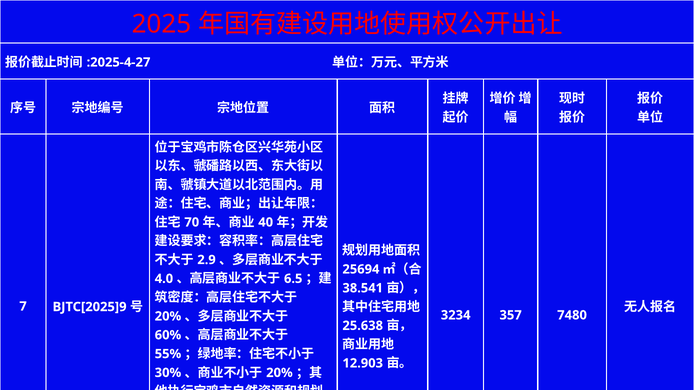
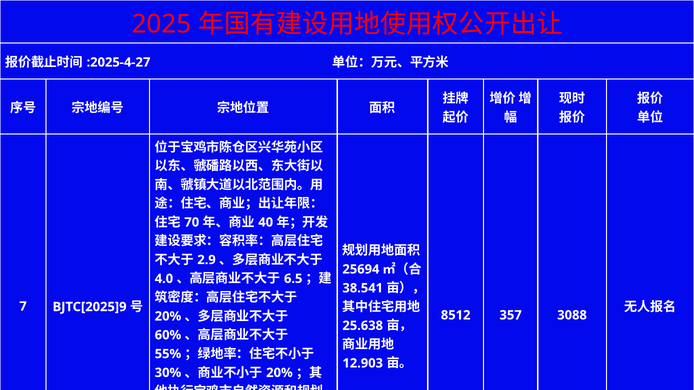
3234: 3234 -> 8512 (456, 315)
7480: 7480 -> 3088 (572, 315)
